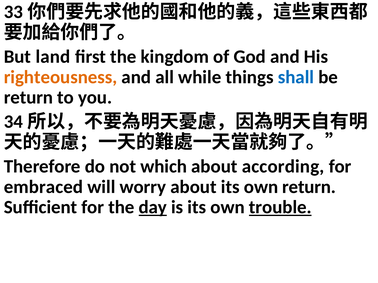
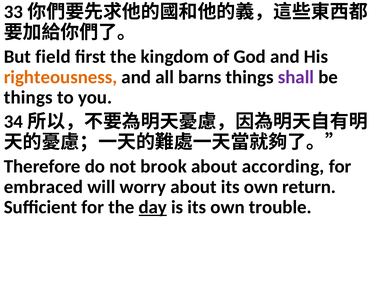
land: land -> field (53, 57)
while: while -> barns (200, 77)
shall colour: blue -> purple (296, 77)
return: return -> things (28, 98)
which: which -> brook (164, 167)
trouble underline: present -> none (280, 208)
